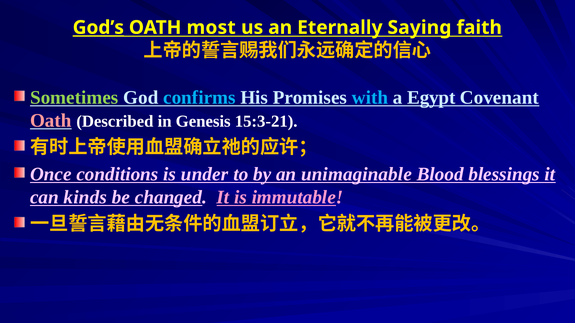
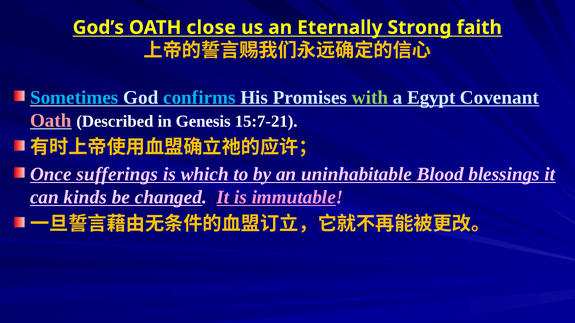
God’s underline: present -> none (98, 28)
most: most -> close (211, 28)
Saying: Saying -> Strong (420, 28)
Sometimes colour: light green -> light blue (74, 98)
with colour: light blue -> light green (370, 98)
15:3-21: 15:3-21 -> 15:7-21 (266, 121)
conditions: conditions -> sufferings (117, 174)
under: under -> which (205, 174)
unimaginable: unimaginable -> uninhabitable (357, 174)
